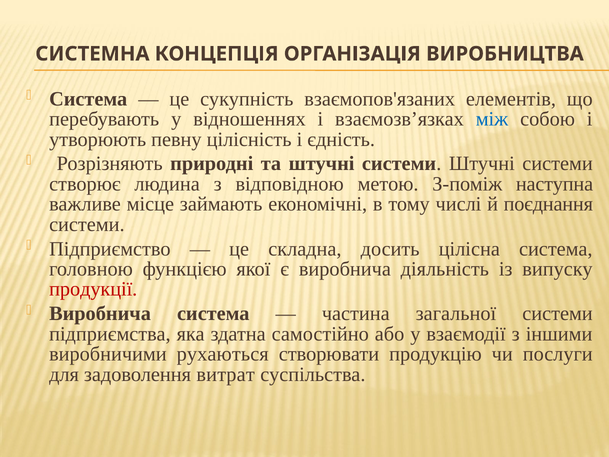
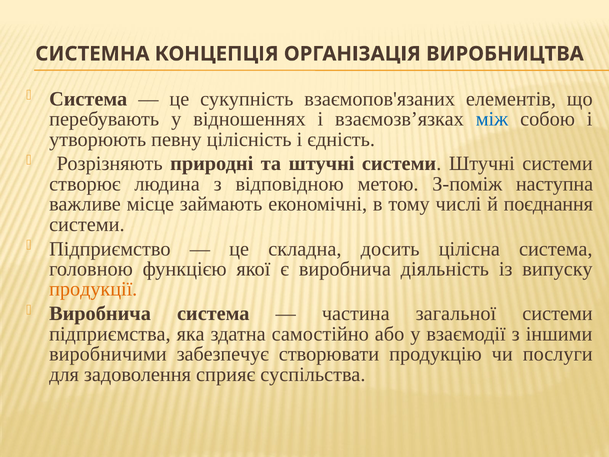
продукції colour: red -> orange (93, 289)
рухаються: рухаються -> забезпечує (223, 354)
витрат: витрат -> сприяє (226, 374)
